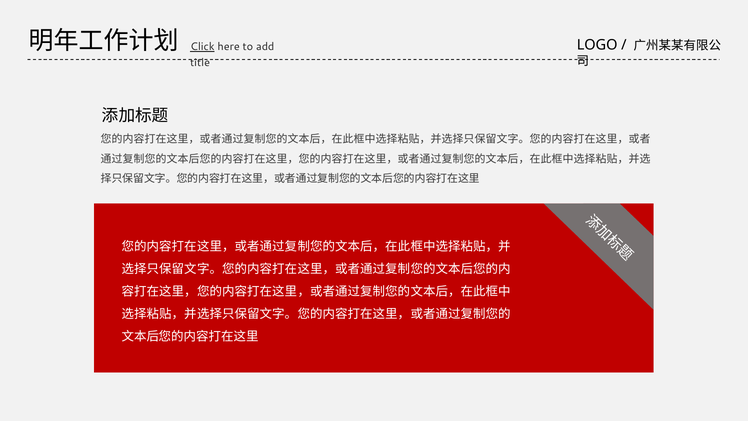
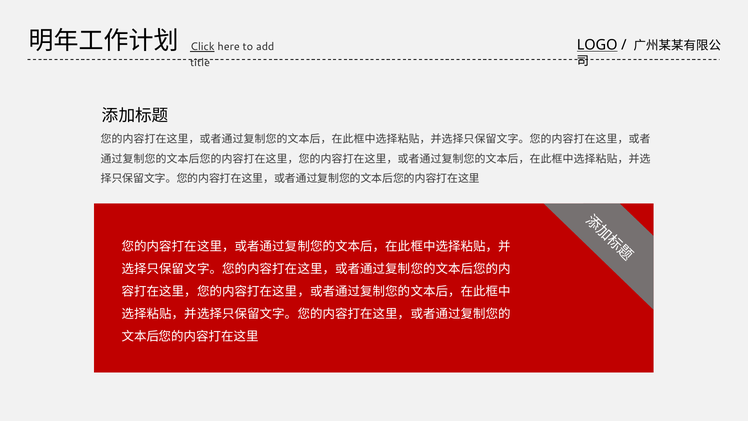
LOGO underline: none -> present (597, 45)
